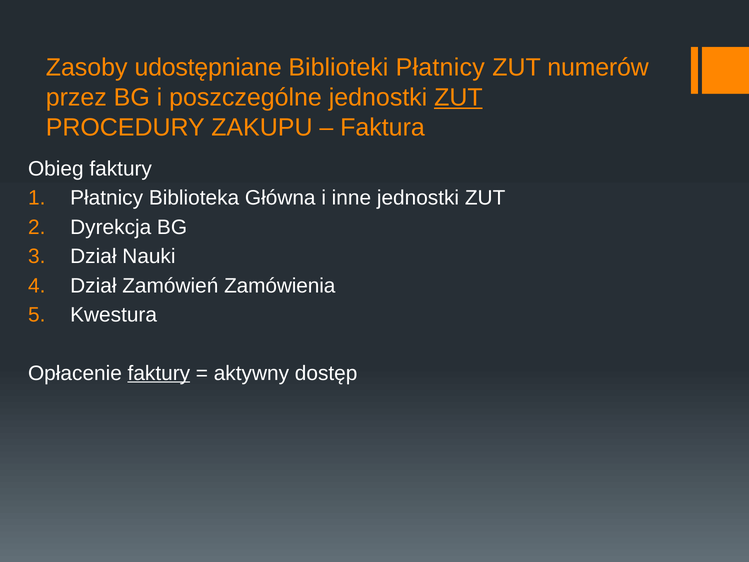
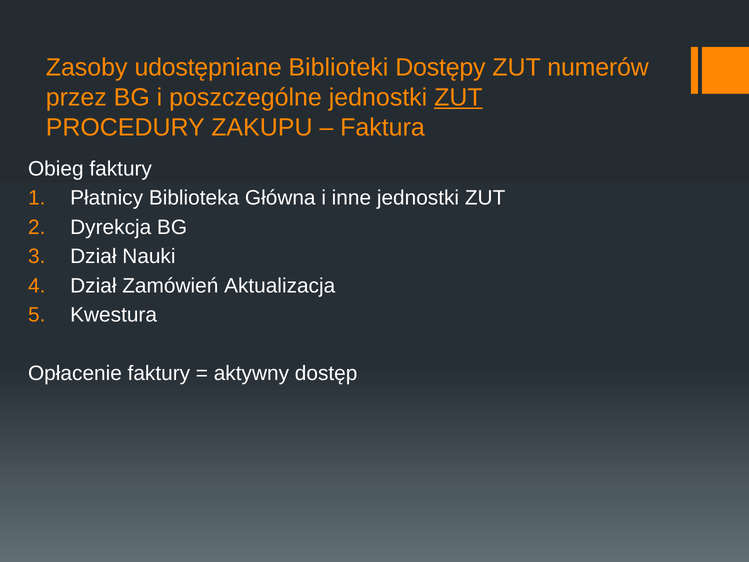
Biblioteki Płatnicy: Płatnicy -> Dostępy (440, 68)
Zamówienia: Zamówienia -> Aktualizacja (280, 286)
faktury underline: present -> none (159, 373)
